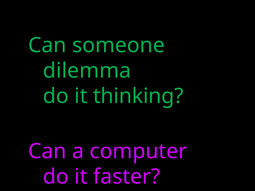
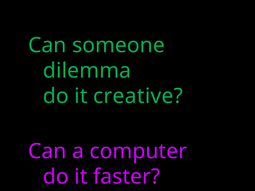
thinking: thinking -> creative (138, 96)
